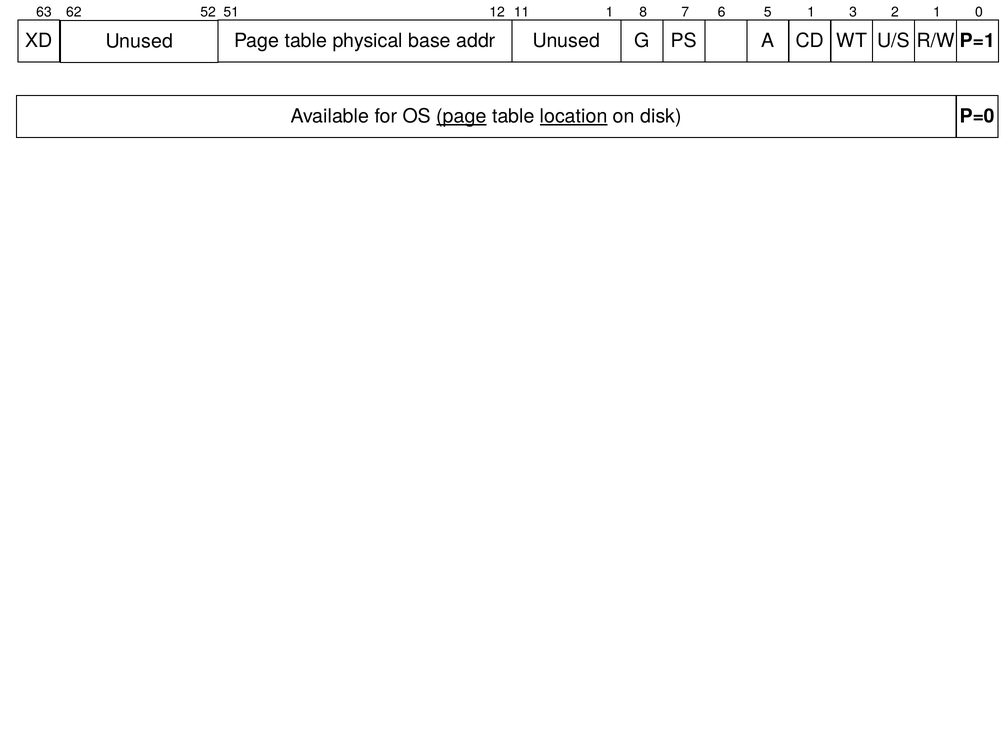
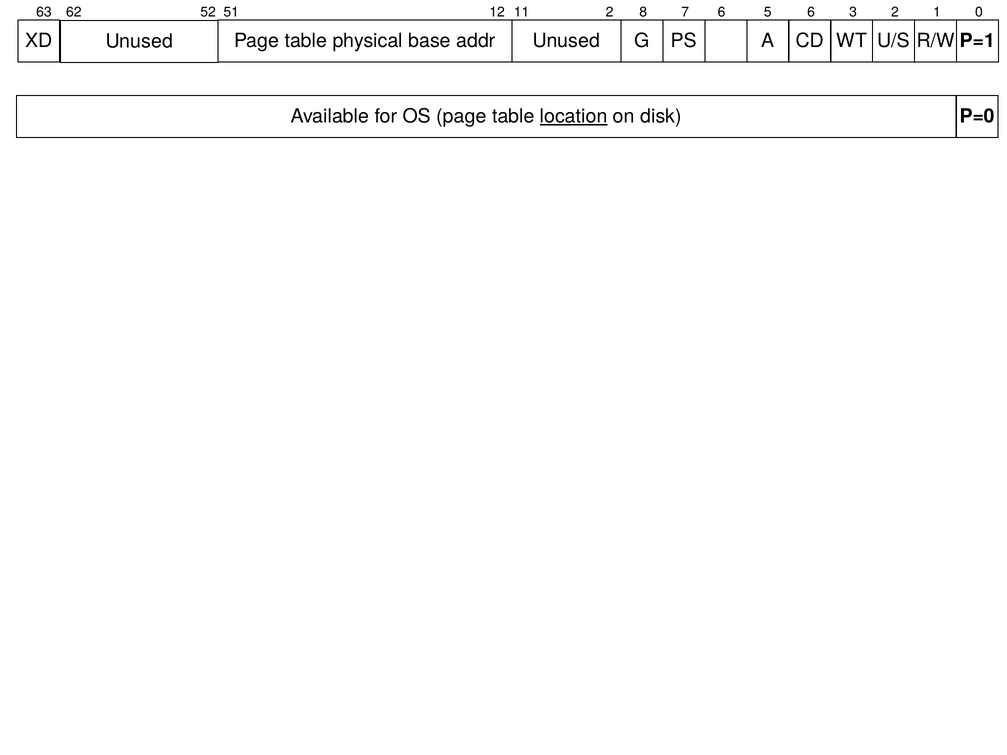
11 1: 1 -> 2 (610, 12)
5 1: 1 -> 6 (811, 12)
page underline: present -> none (461, 116)
